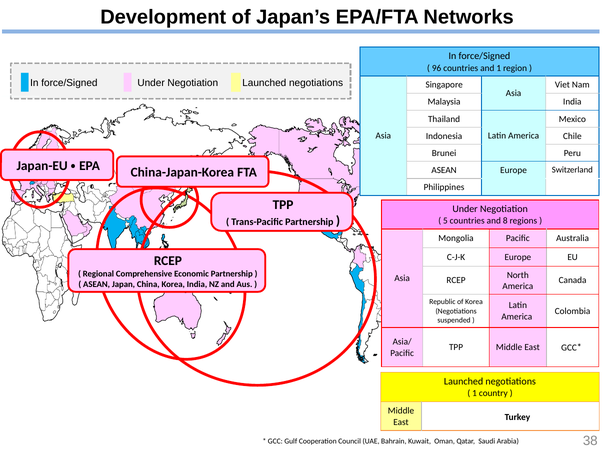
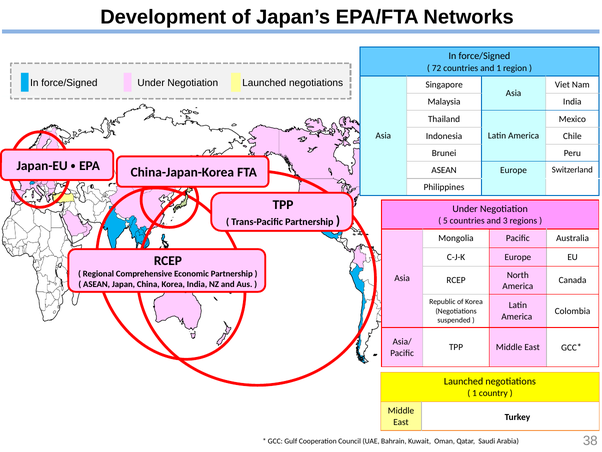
96: 96 -> 72 (437, 68)
8: 8 -> 3 (505, 221)
